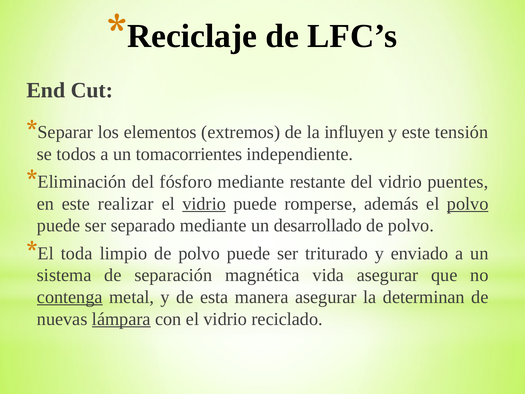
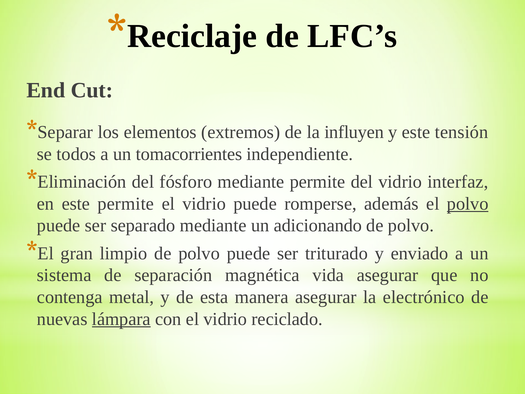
mediante restante: restante -> permite (318, 182)
puentes: puentes -> interfaz (458, 182)
este realizar: realizar -> permite (126, 204)
vidrio underline: present -> none (204, 204)
desarrollado: desarrollado -> adicionando (318, 225)
toda: toda -> gran (77, 253)
contenga underline: present -> none (70, 297)
determinan: determinan -> electrónico (424, 297)
